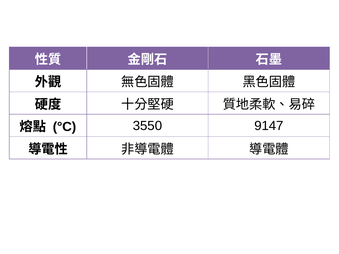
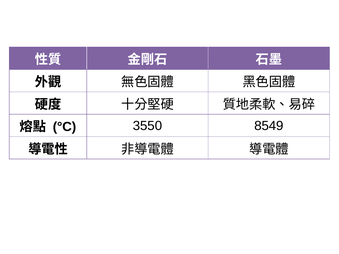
9147: 9147 -> 8549 (269, 126)
